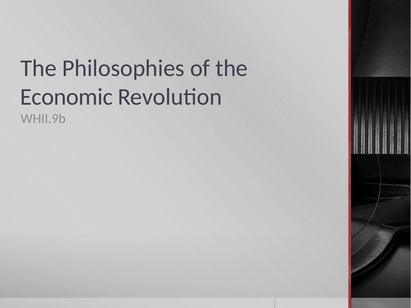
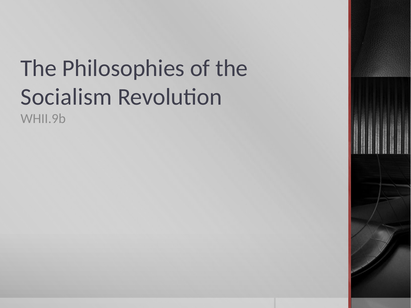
Economic: Economic -> Socialism (66, 97)
